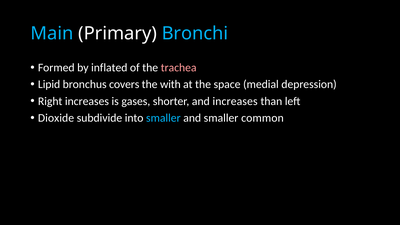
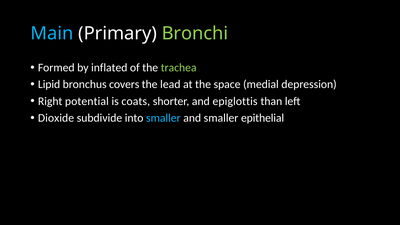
Bronchi colour: light blue -> light green (195, 34)
trachea colour: pink -> light green (179, 68)
with: with -> lead (170, 84)
Right increases: increases -> potential (87, 101)
gases: gases -> coats (136, 101)
and increases: increases -> epiglottis (235, 101)
common: common -> epithelial (263, 118)
